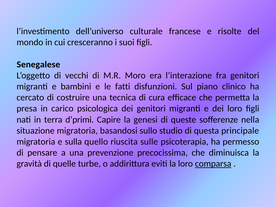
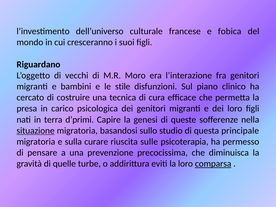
risolte: risolte -> fobica (230, 31)
Senegalese: Senegalese -> Riguardano (38, 64)
fatti: fatti -> stile (123, 86)
situazione underline: none -> present (36, 131)
quello: quello -> curare (96, 142)
